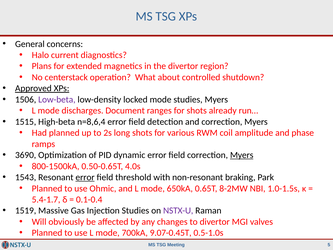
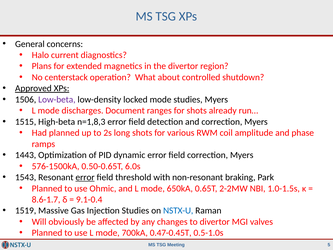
n=8,6,4: n=8,6,4 -> n=1,8,3 (91, 122)
3690: 3690 -> 1443 (26, 155)
Myers underline: present -> none (242, 155)
800-1500kA: 800-1500kA -> 576-1500kA (56, 166)
4.0s: 4.0s -> 6.0s (133, 166)
8-2MW: 8-2MW -> 2-2MW (234, 188)
5.4-1.7: 5.4-1.7 -> 8.6-1.7 (46, 199)
0.1-0.4: 0.1-0.4 -> 9.1-0.4 (89, 199)
NSTX-U colour: purple -> blue (178, 210)
9.07-0.45T: 9.07-0.45T -> 0.47-0.45T (171, 233)
